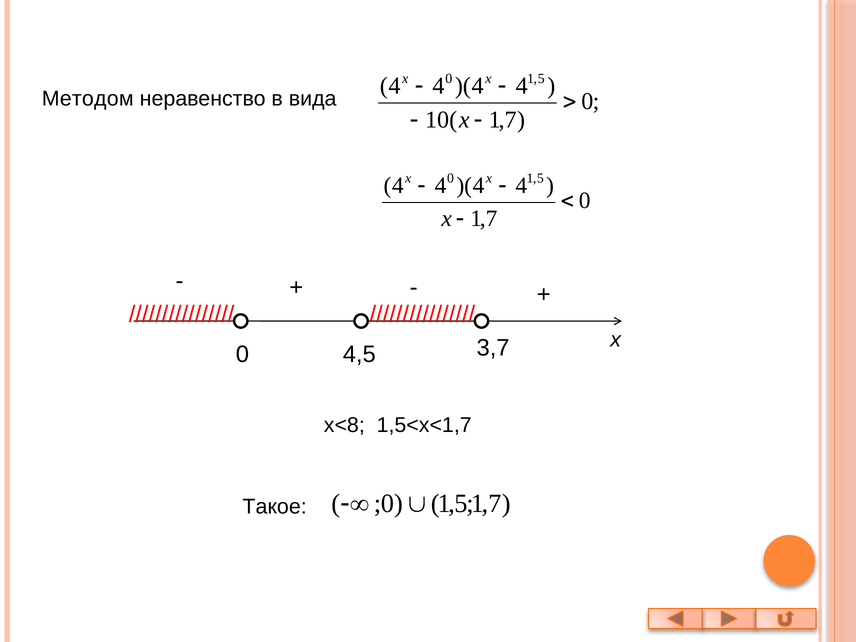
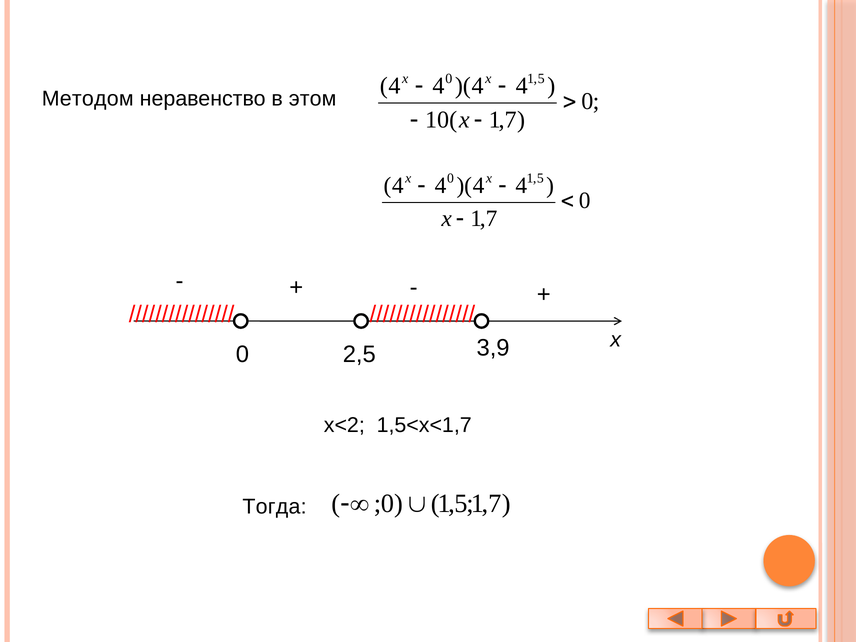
вида: вида -> этом (313, 99)
3,7: 3,7 -> 3,9 (493, 348)
4,5: 4,5 -> 2,5 (359, 355)
x<8: x<8 -> x<2 (344, 425)
Такое: Такое -> Тогда (275, 507)
